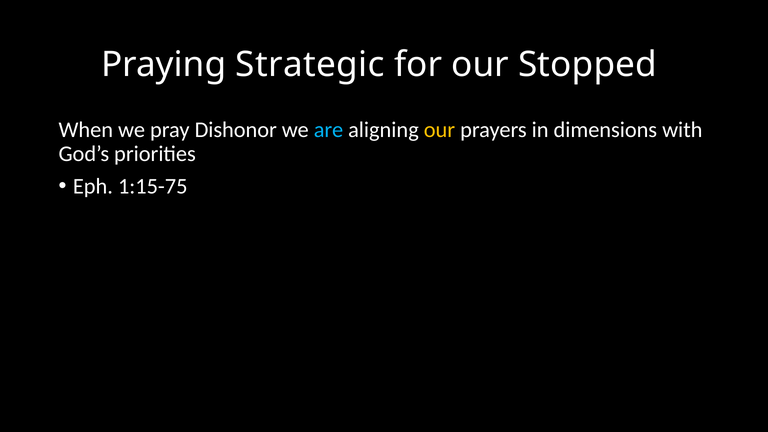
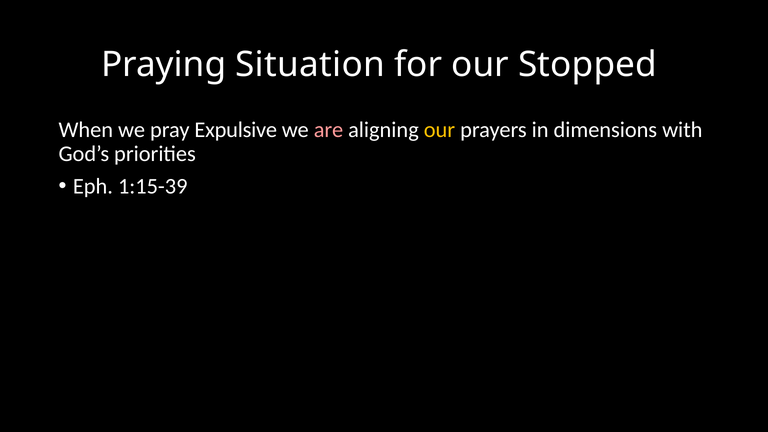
Strategic: Strategic -> Situation (310, 65)
Dishonor: Dishonor -> Expulsive (236, 130)
are colour: light blue -> pink (328, 130)
1:15-75: 1:15-75 -> 1:15-39 (153, 186)
